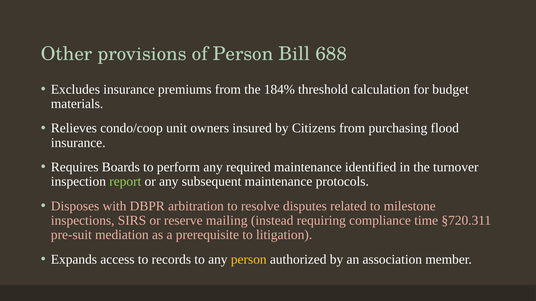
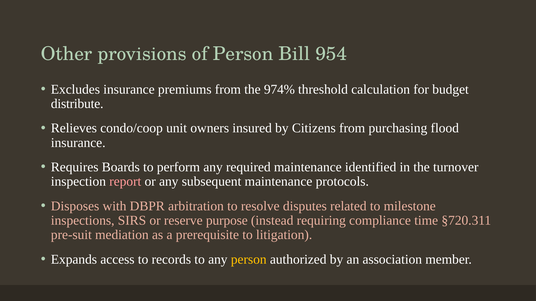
688: 688 -> 954 (331, 54)
184%: 184% -> 974% (279, 89)
materials: materials -> distribute (77, 104)
report colour: light green -> pink (125, 182)
mailing: mailing -> purpose (227, 221)
